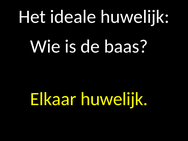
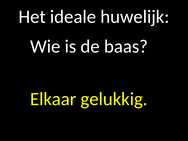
Elkaar huwelijk: huwelijk -> gelukkig (114, 99)
